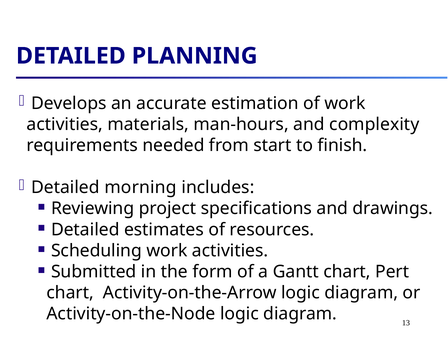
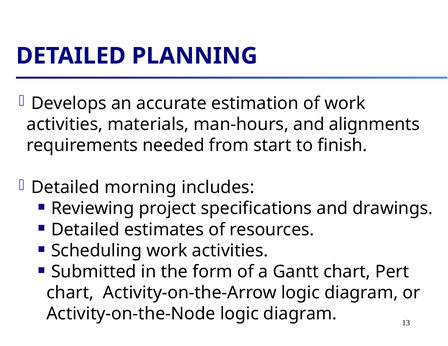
complexity: complexity -> alignments (374, 124)
